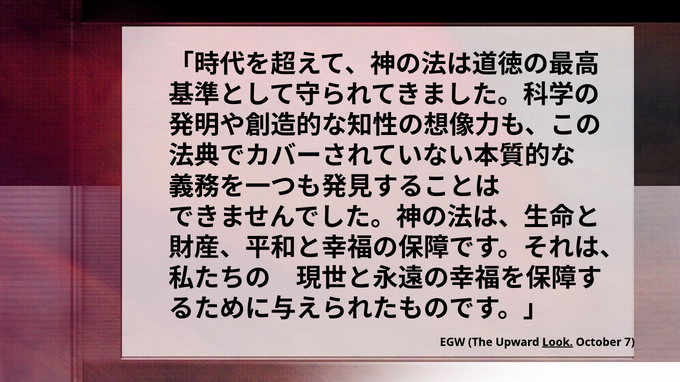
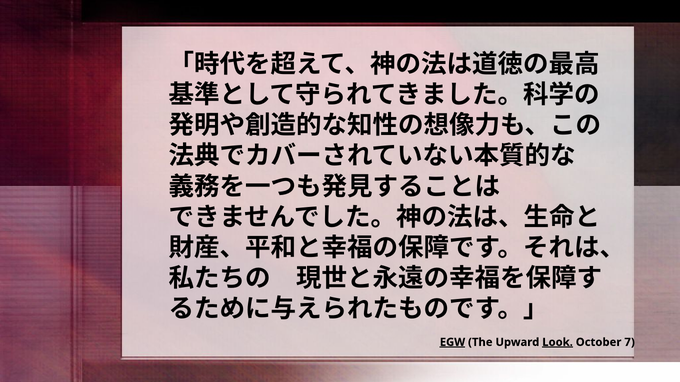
EGW underline: none -> present (452, 343)
